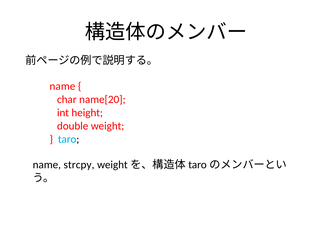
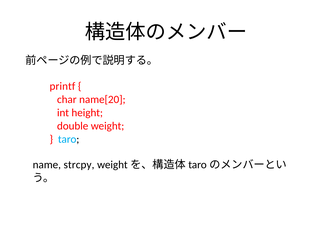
name: name -> printf (62, 86)
